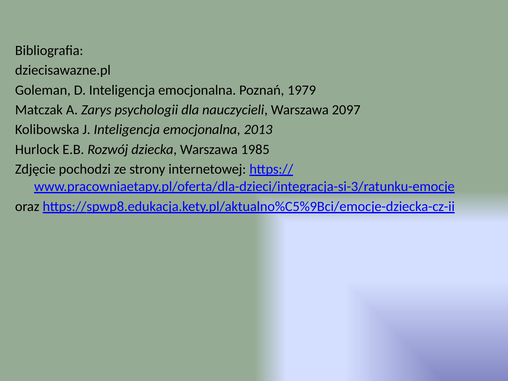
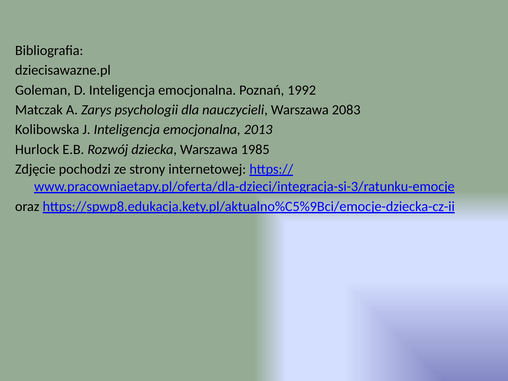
1979: 1979 -> 1992 (302, 90)
2097: 2097 -> 2083 (346, 110)
